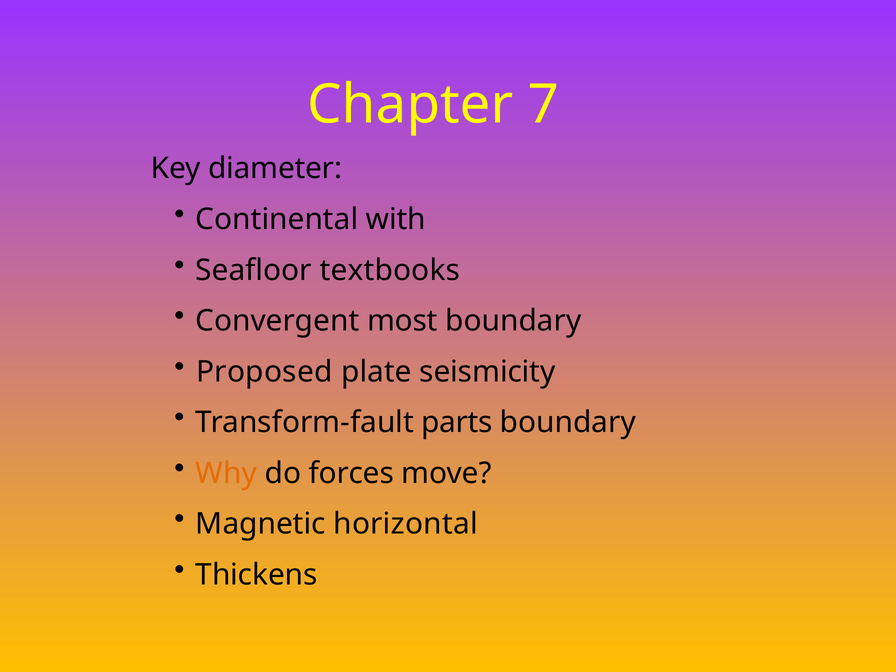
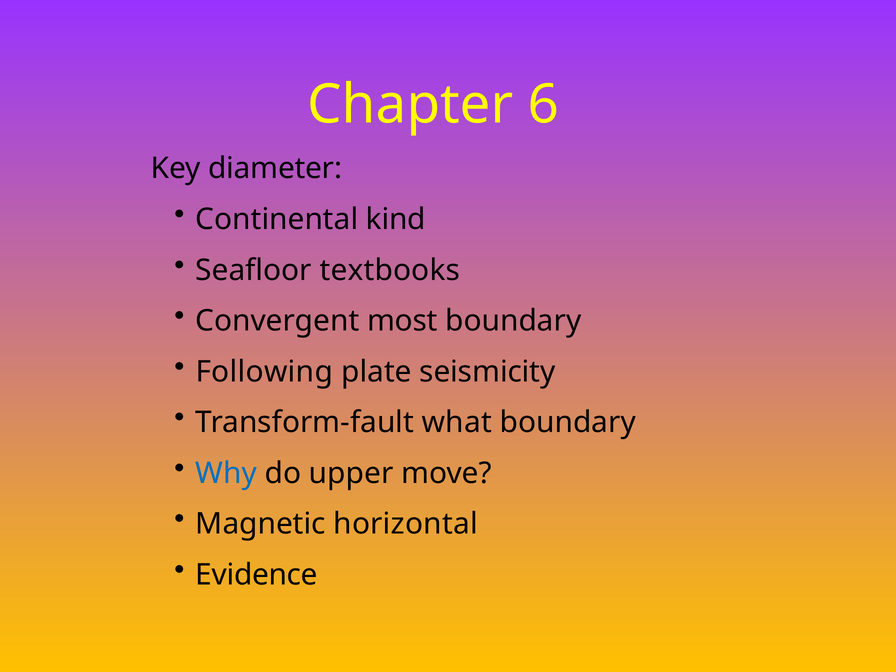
7: 7 -> 6 (543, 105)
with: with -> kind (396, 219)
Proposed: Proposed -> Following (264, 372)
parts: parts -> what (457, 422)
Why colour: orange -> blue (226, 473)
forces: forces -> upper (351, 473)
Thickens: Thickens -> Evidence (257, 575)
